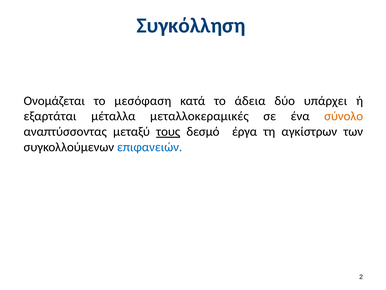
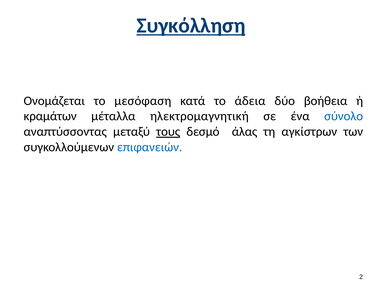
Συγκόλληση underline: none -> present (191, 26)
υπάρχει: υπάρχει -> βοήθεια (326, 101)
εξαρτάται: εξαρτάται -> κραμάτων (50, 116)
μεταλλοκεραμικές: μεταλλοκεραμικές -> ηλεκτρομαγνητική (199, 116)
σύνολο colour: orange -> blue (344, 116)
έργα: έργα -> άλας (245, 131)
